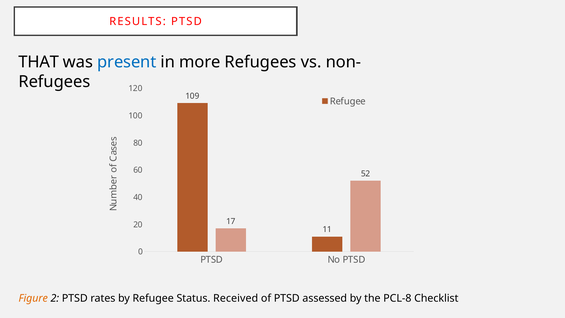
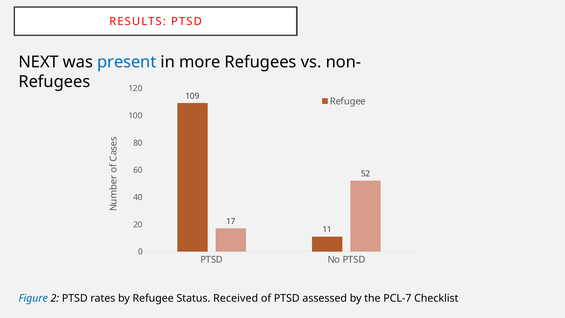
THAT: THAT -> NEXT (39, 62)
Figure colour: orange -> blue (33, 298)
PCL-8: PCL-8 -> PCL-7 (397, 298)
